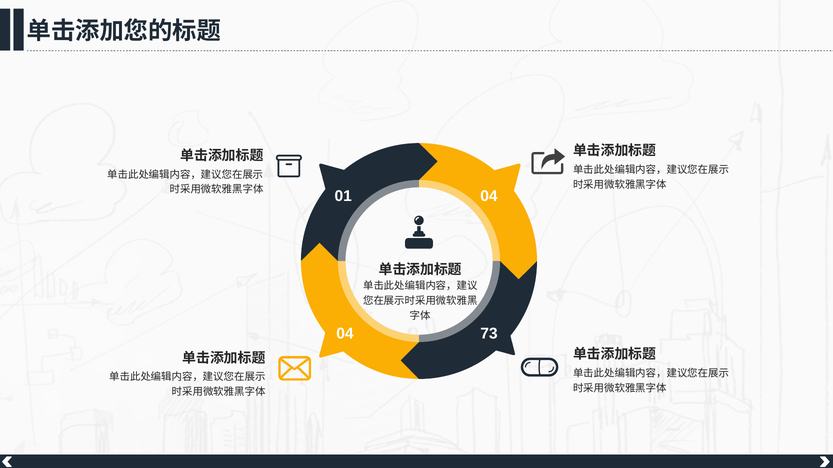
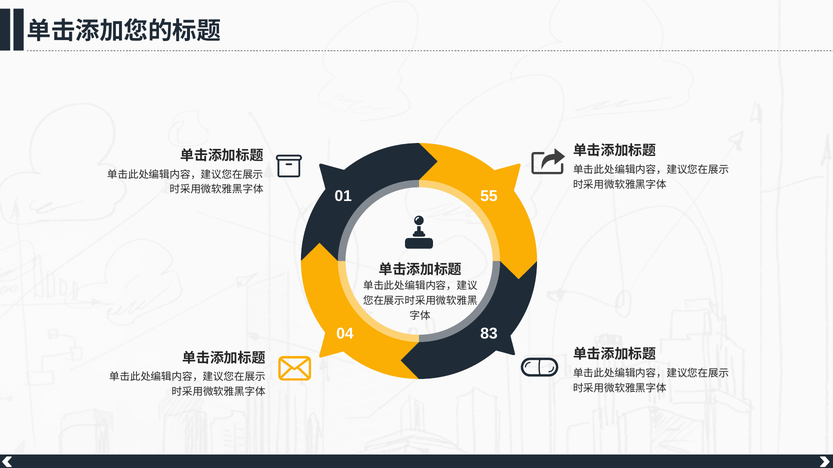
01 04: 04 -> 55 (489, 196)
73: 73 -> 83 (489, 334)
